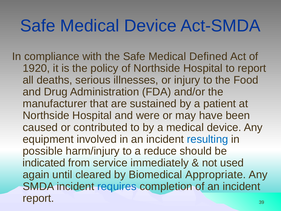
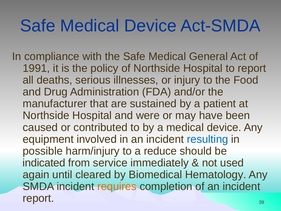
Defined: Defined -> General (208, 56)
1920: 1920 -> 1991 (36, 68)
Appropriate: Appropriate -> Hematology (216, 174)
requires colour: blue -> orange (117, 186)
